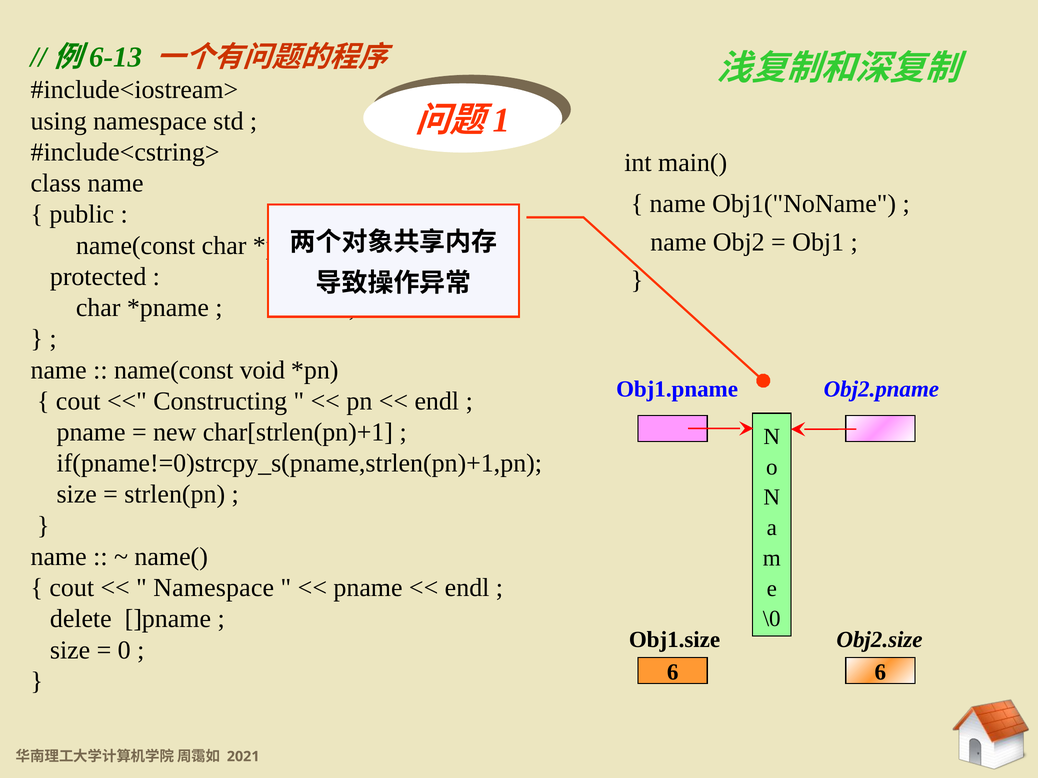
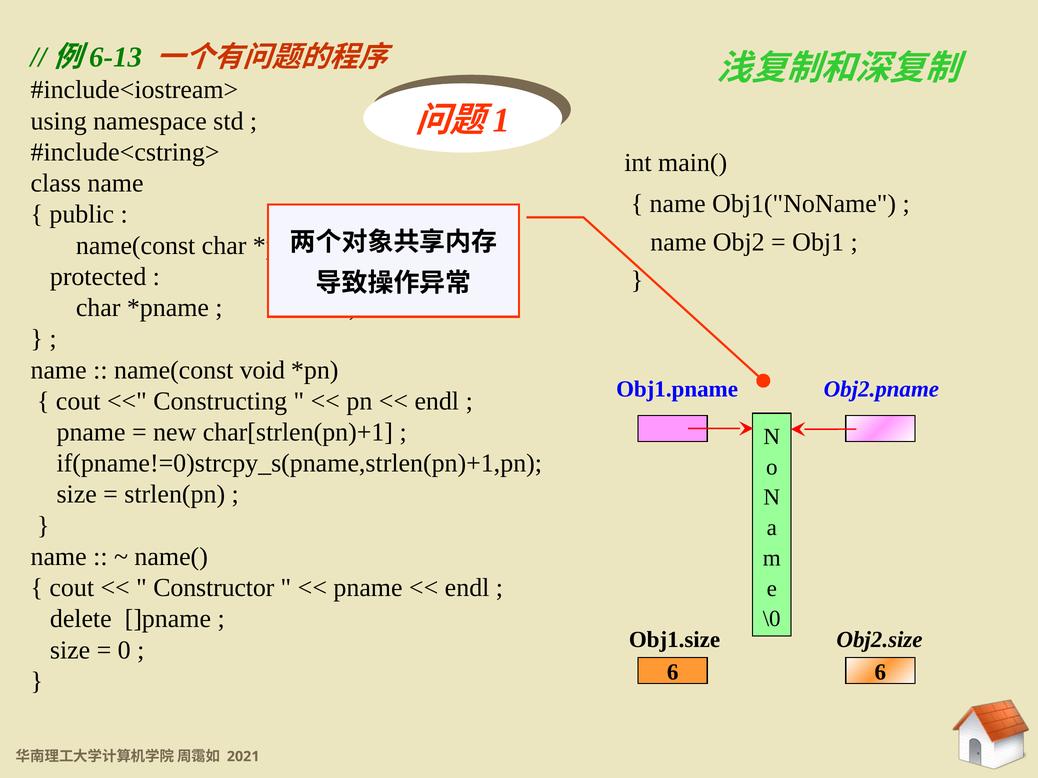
Namespace: Namespace -> Constructor (214, 588)
